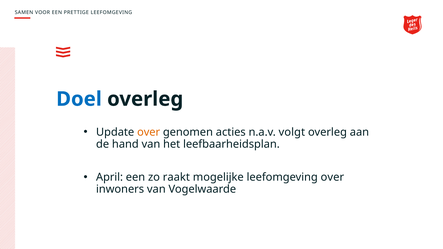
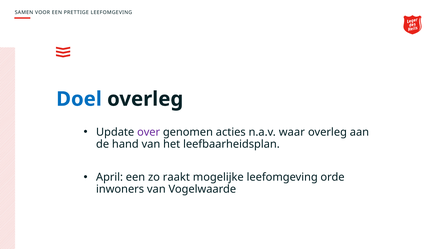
over colour: orange -> purple (149, 132)
volgt: volgt -> waar (292, 132)
leefomgeving over: over -> orde (332, 177)
